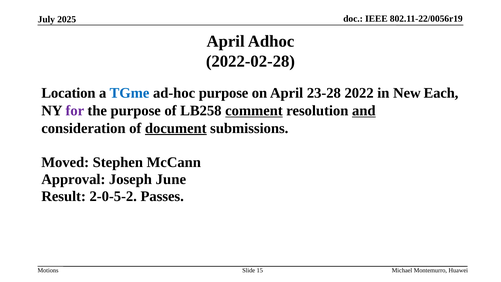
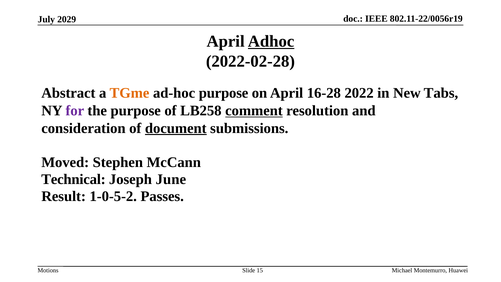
2025: 2025 -> 2029 (67, 19)
Adhoc underline: none -> present (271, 41)
Location: Location -> Abstract (68, 93)
TGme colour: blue -> orange (130, 93)
23-28: 23-28 -> 16-28 (324, 93)
Each: Each -> Tabs (441, 93)
and underline: present -> none (364, 111)
Approval: Approval -> Technical (73, 179)
2-0-5-2: 2-0-5-2 -> 1-0-5-2 (113, 196)
